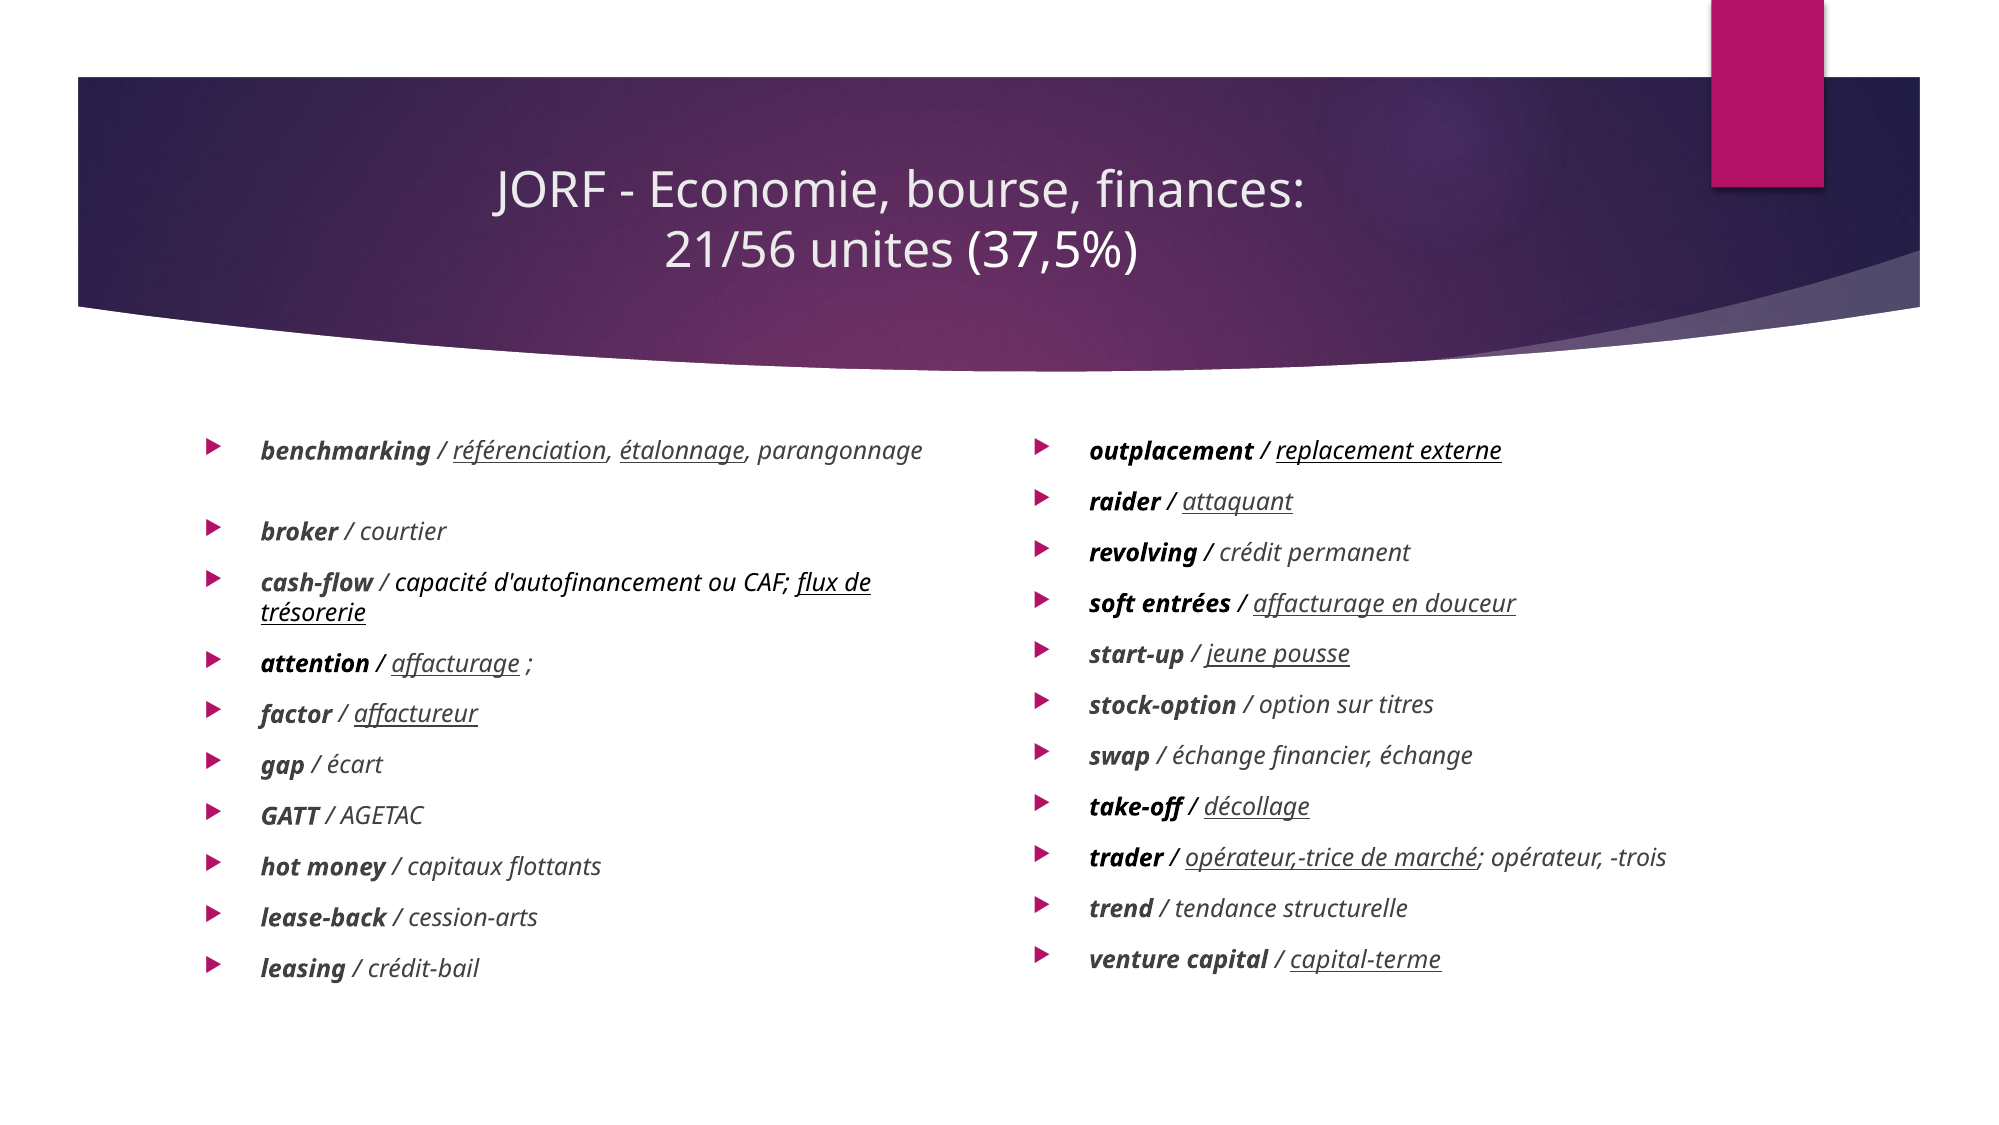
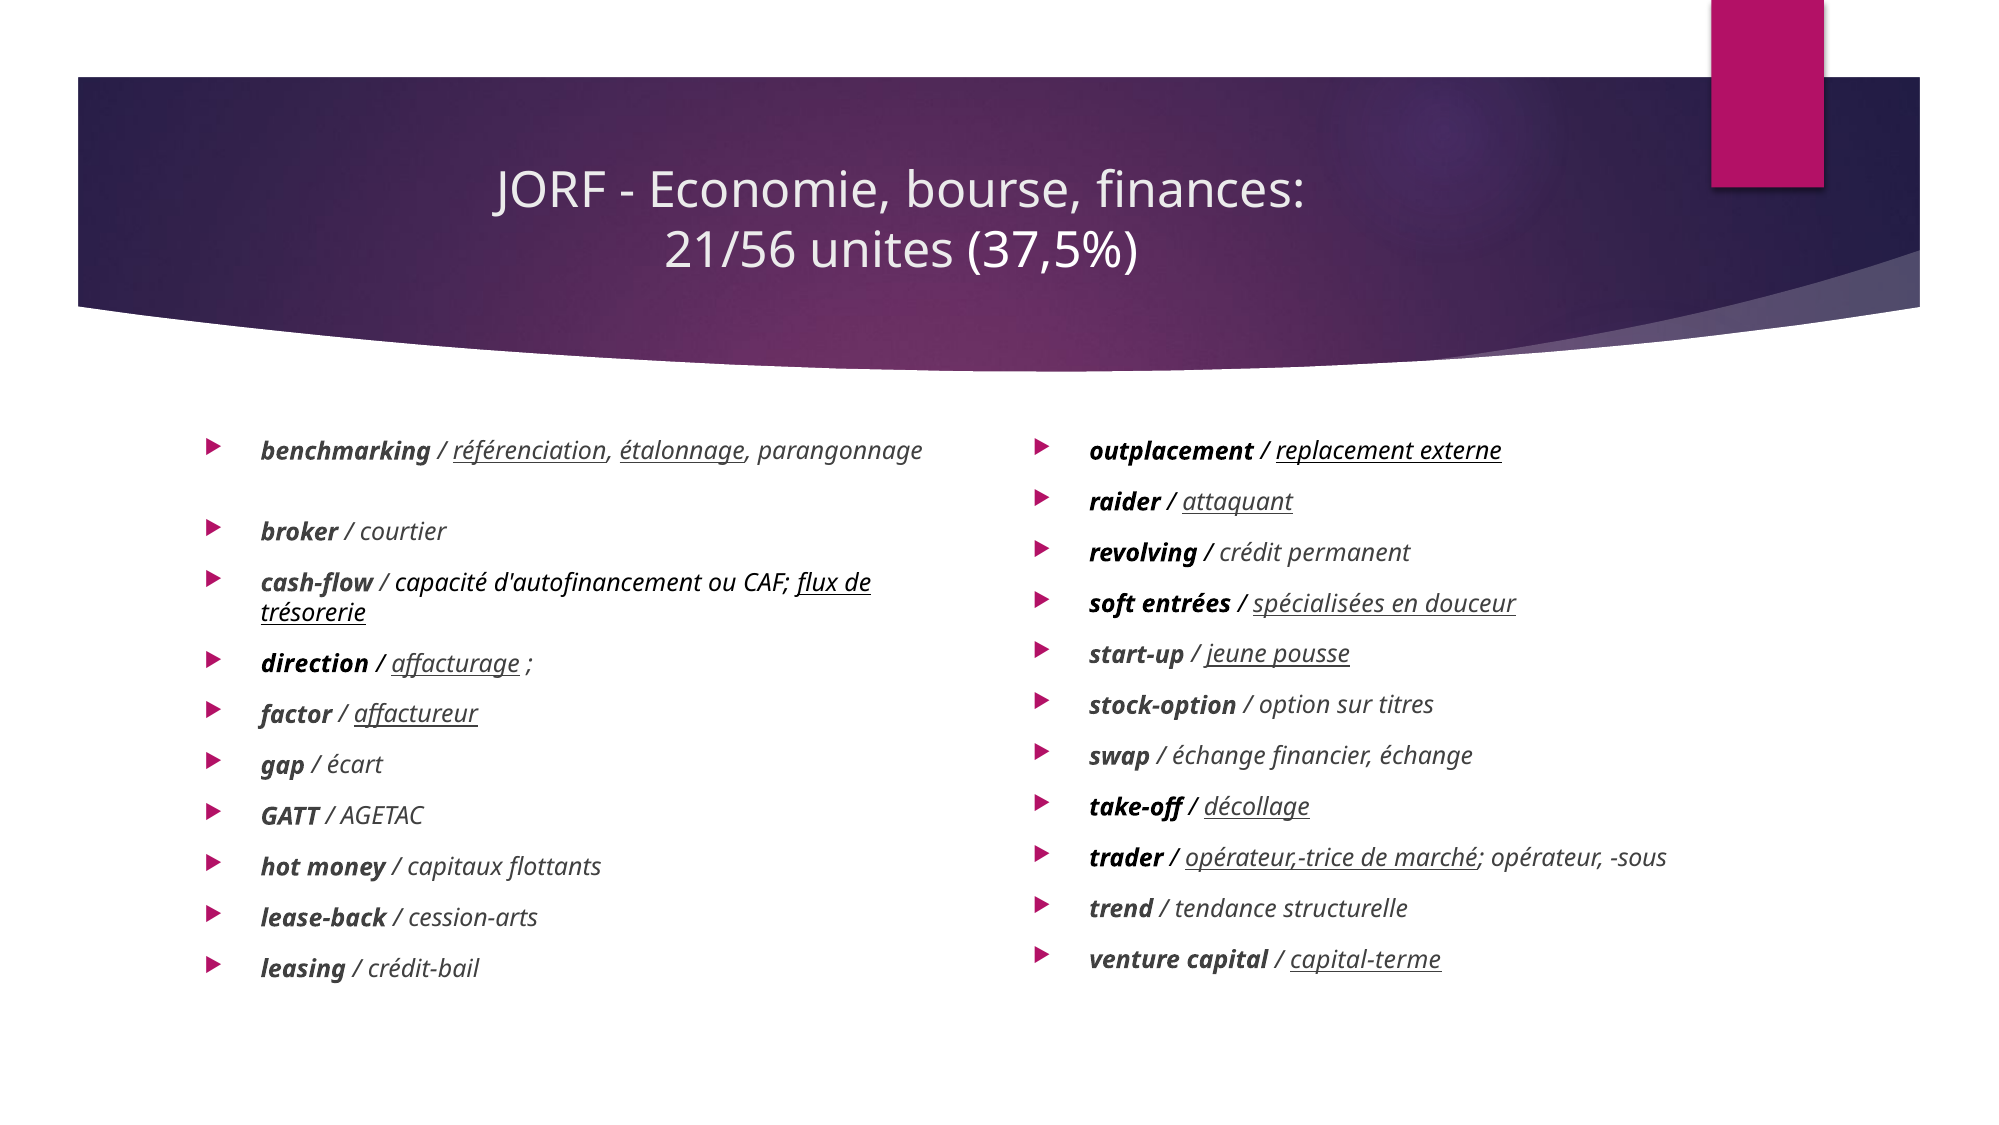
affacturage: affacturage -> spécialisées (1319, 604)
attention: attention -> direction (315, 664)
trois: trois -> sous (1639, 858)
